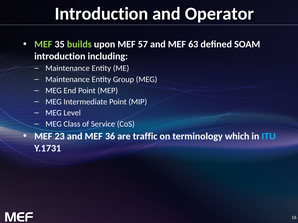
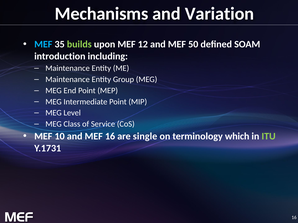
Introduction: Introduction -> Mechanisms (101, 14)
Operator: Operator -> Variation (219, 14)
MEF colour: light green -> light blue (43, 44)
57: 57 -> 12 (143, 44)
63: 63 -> 50 (193, 44)
23: 23 -> 10 (60, 137)
MEF 36: 36 -> 16 (110, 137)
traffic: traffic -> single (145, 137)
ITU colour: light blue -> light green (269, 137)
